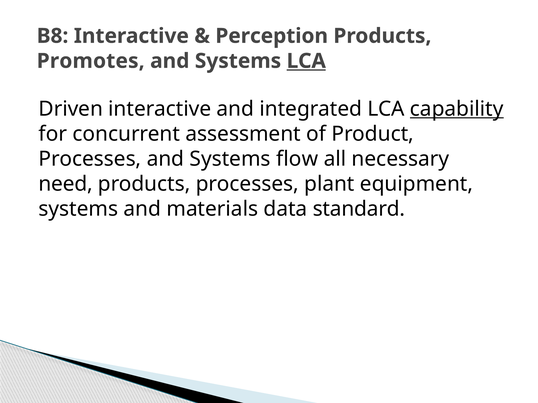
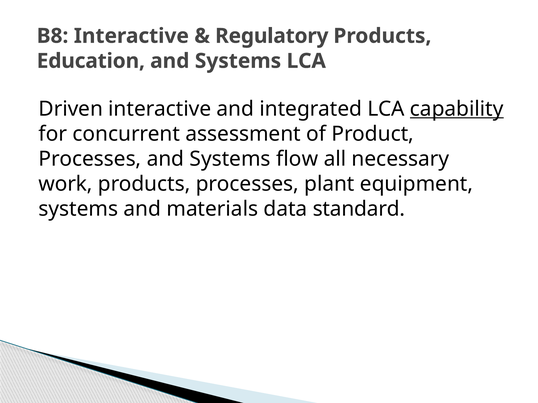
Perception: Perception -> Regulatory (272, 36)
Promotes: Promotes -> Education (91, 61)
LCA underline: present -> none (306, 61)
need: need -> work (66, 184)
